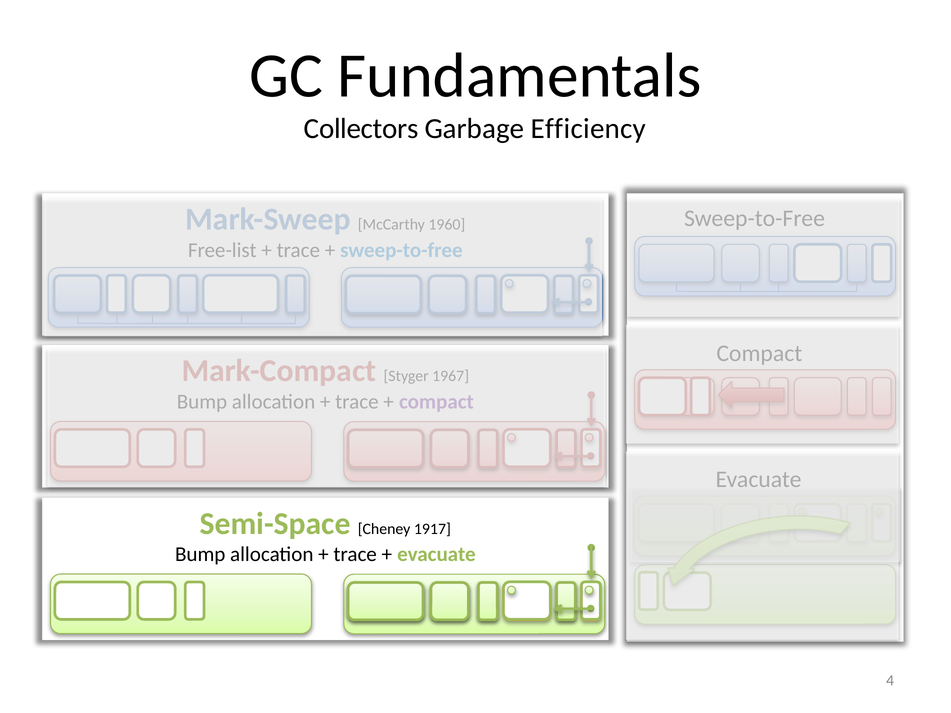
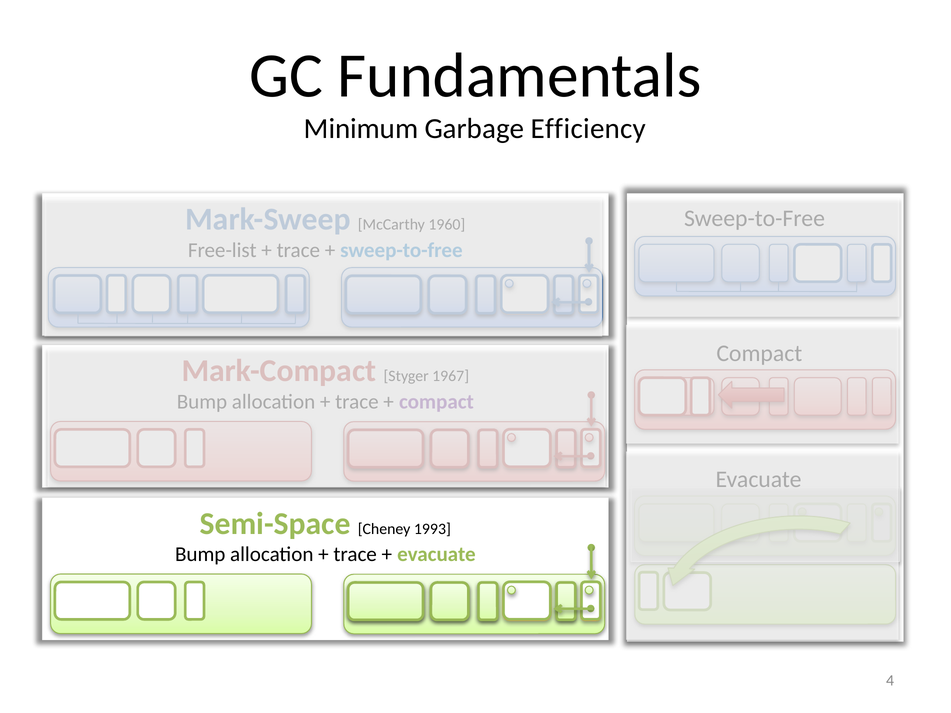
Collectors: Collectors -> Minimum (361, 129)
1917: 1917 -> 1993 (432, 529)
